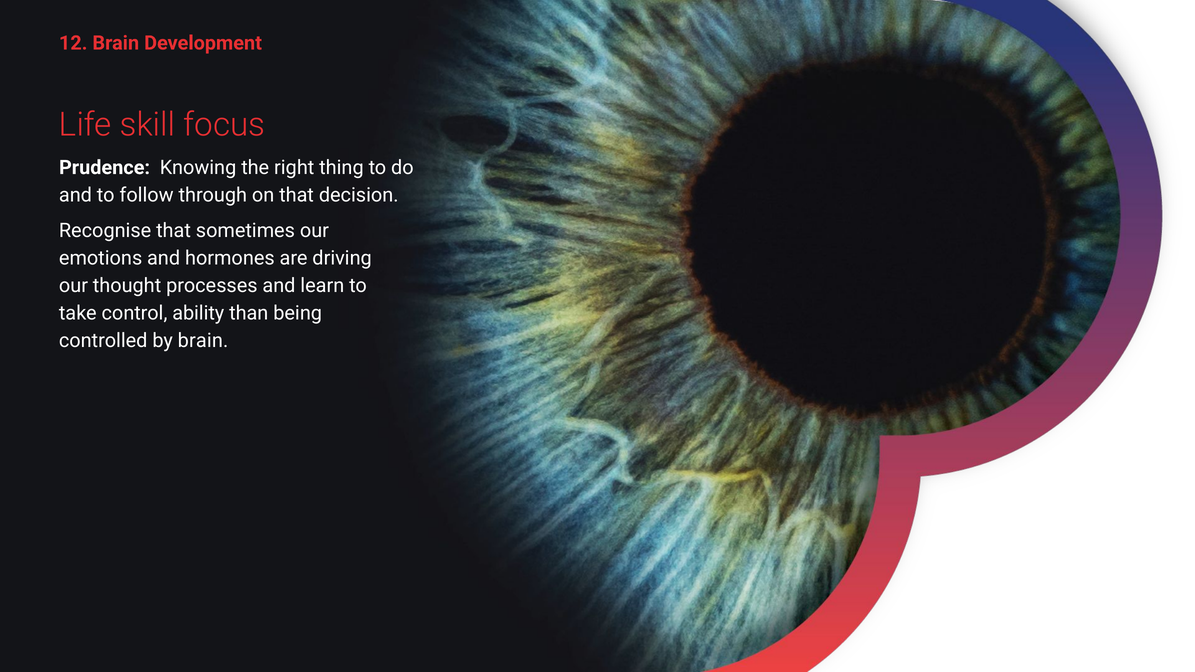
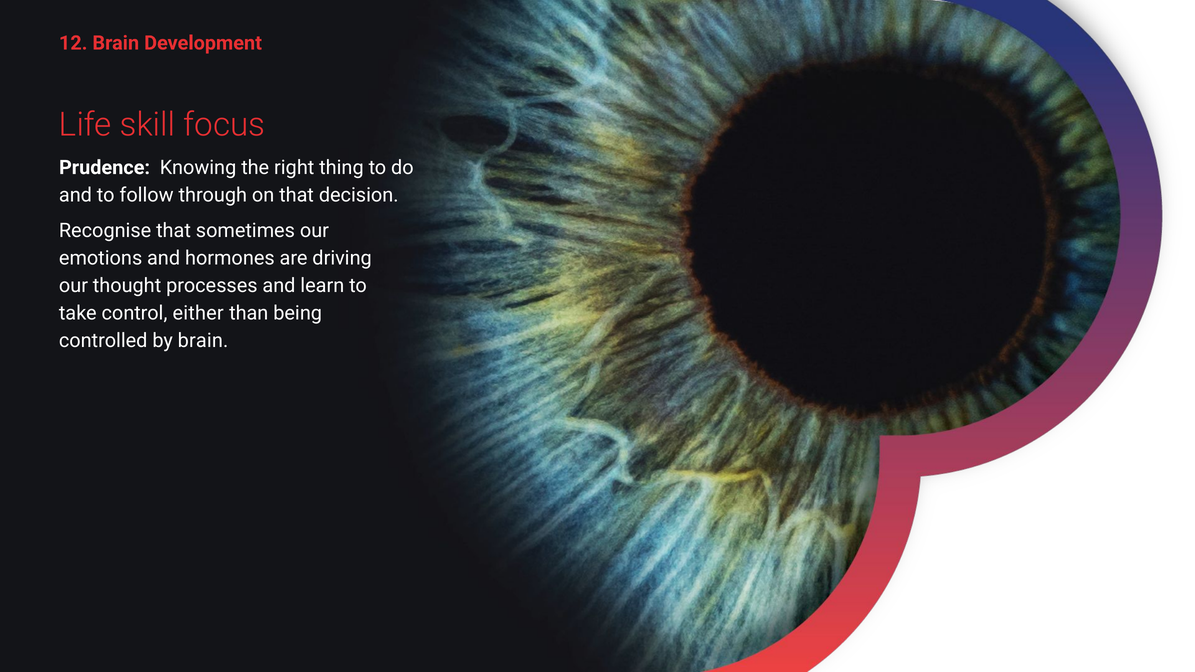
ability: ability -> either (198, 313)
